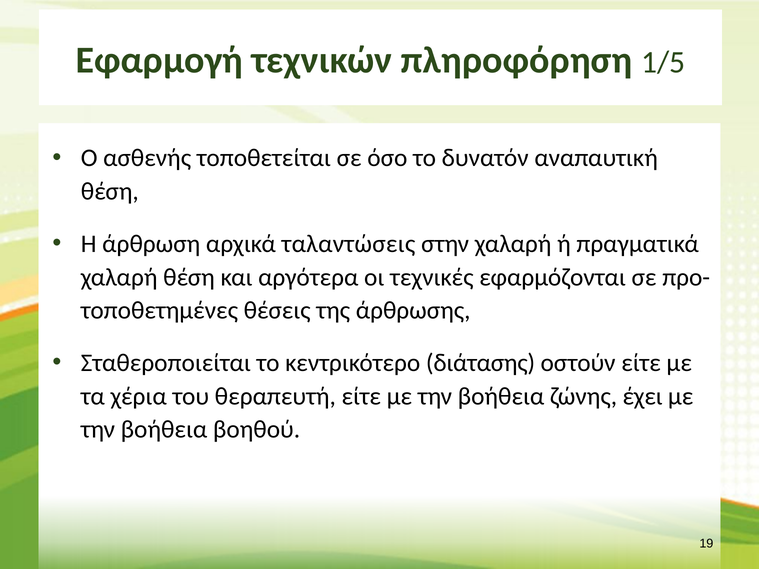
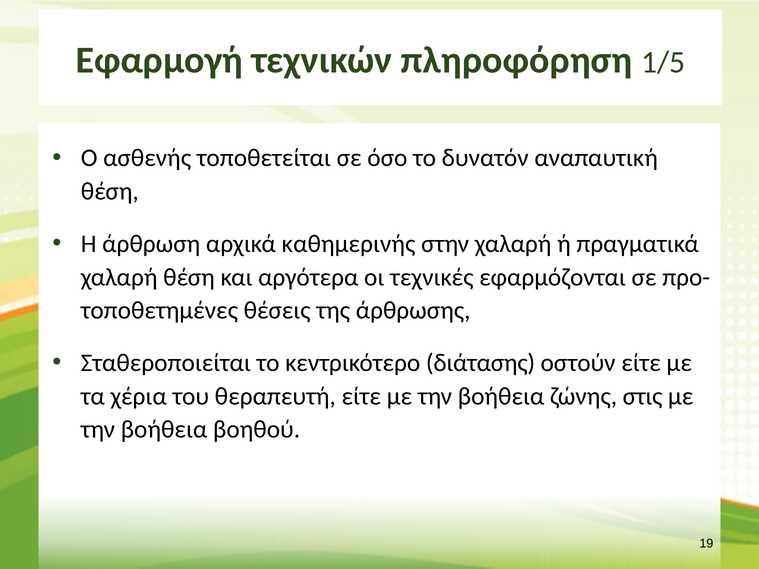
ταλαντώσεις: ταλαντώσεις -> καθημερινής (349, 244)
έχει: έχει -> στις (643, 396)
